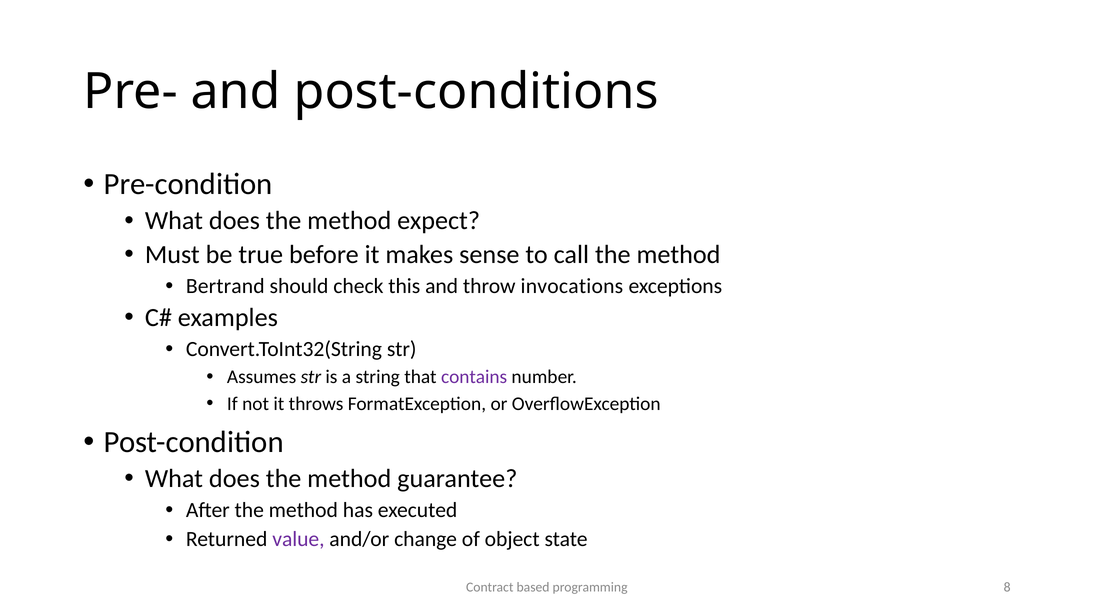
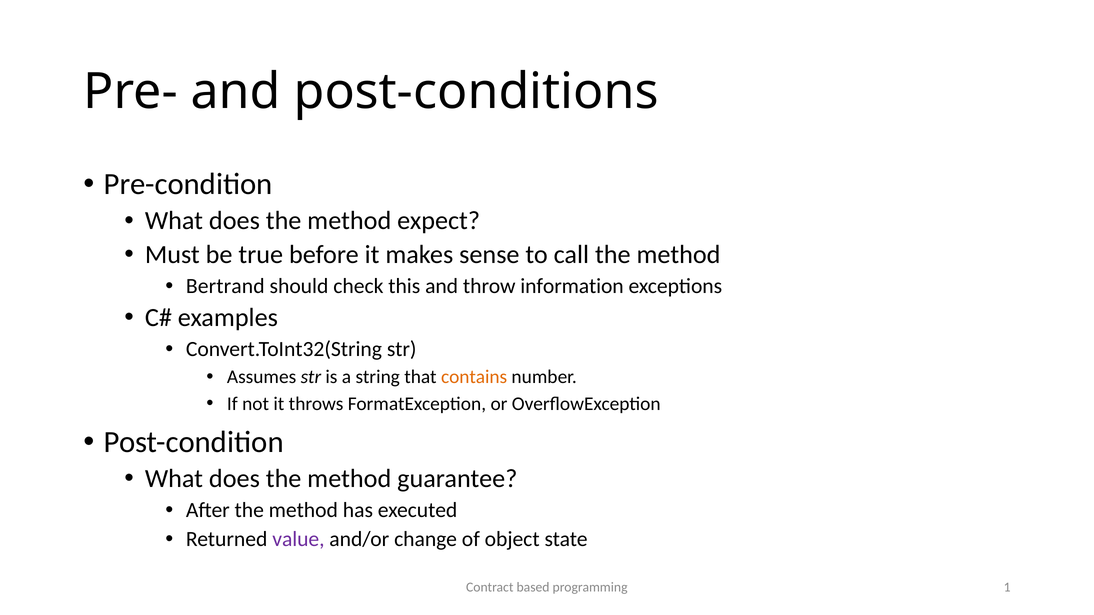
invocations: invocations -> information (572, 286)
contains colour: purple -> orange (474, 377)
8: 8 -> 1 (1007, 588)
